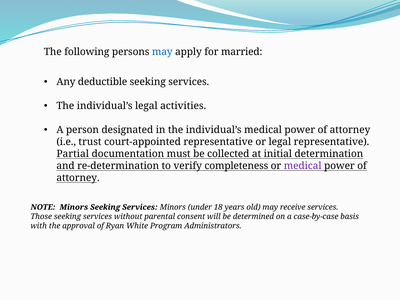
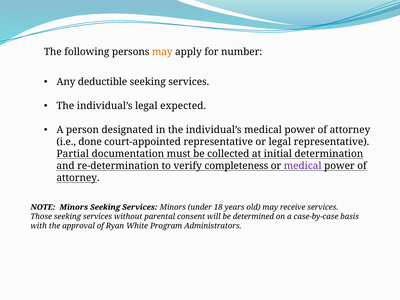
may colour: blue -> orange (162, 52)
married: married -> number (242, 52)
activities: activities -> expected (183, 106)
trust: trust -> done (90, 142)
